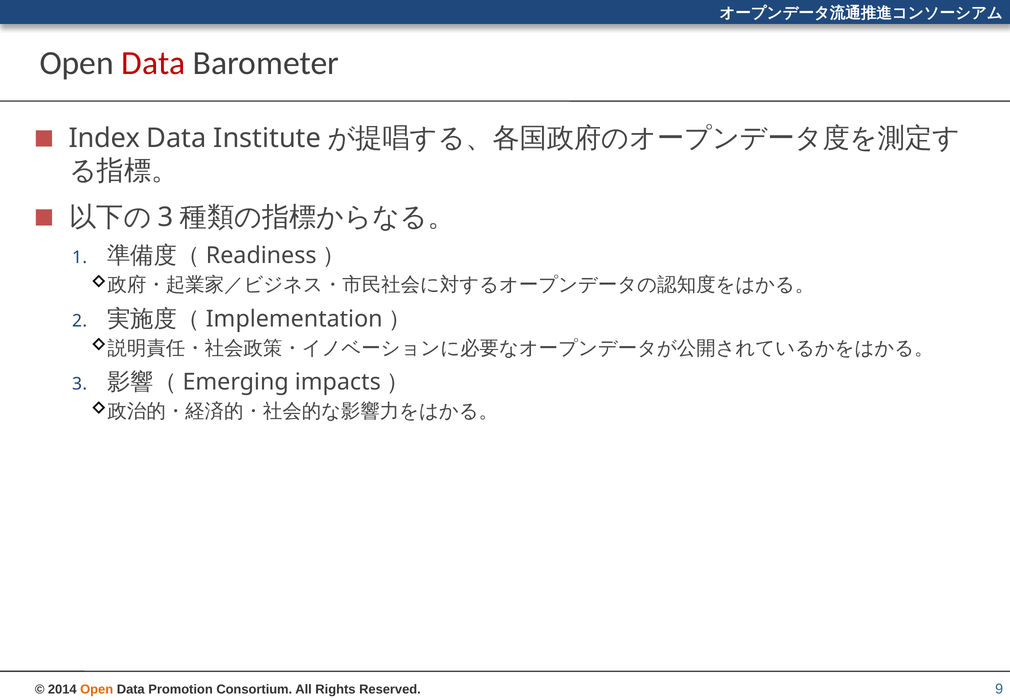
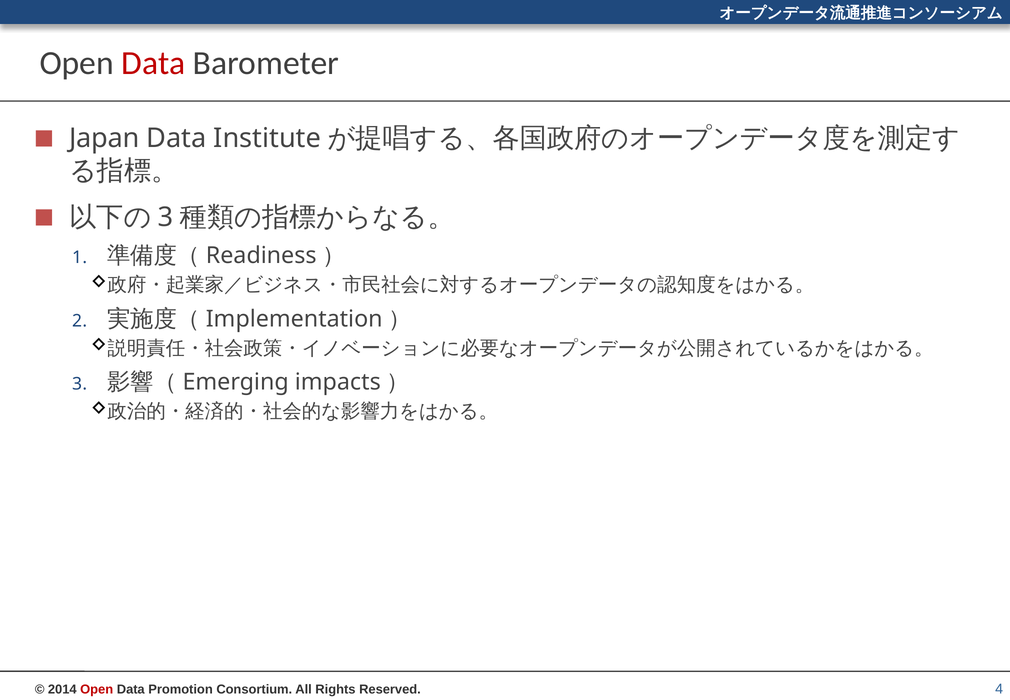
Index: Index -> Japan (104, 138)
Open colour: orange -> red (97, 689)
9: 9 -> 4 (999, 688)
